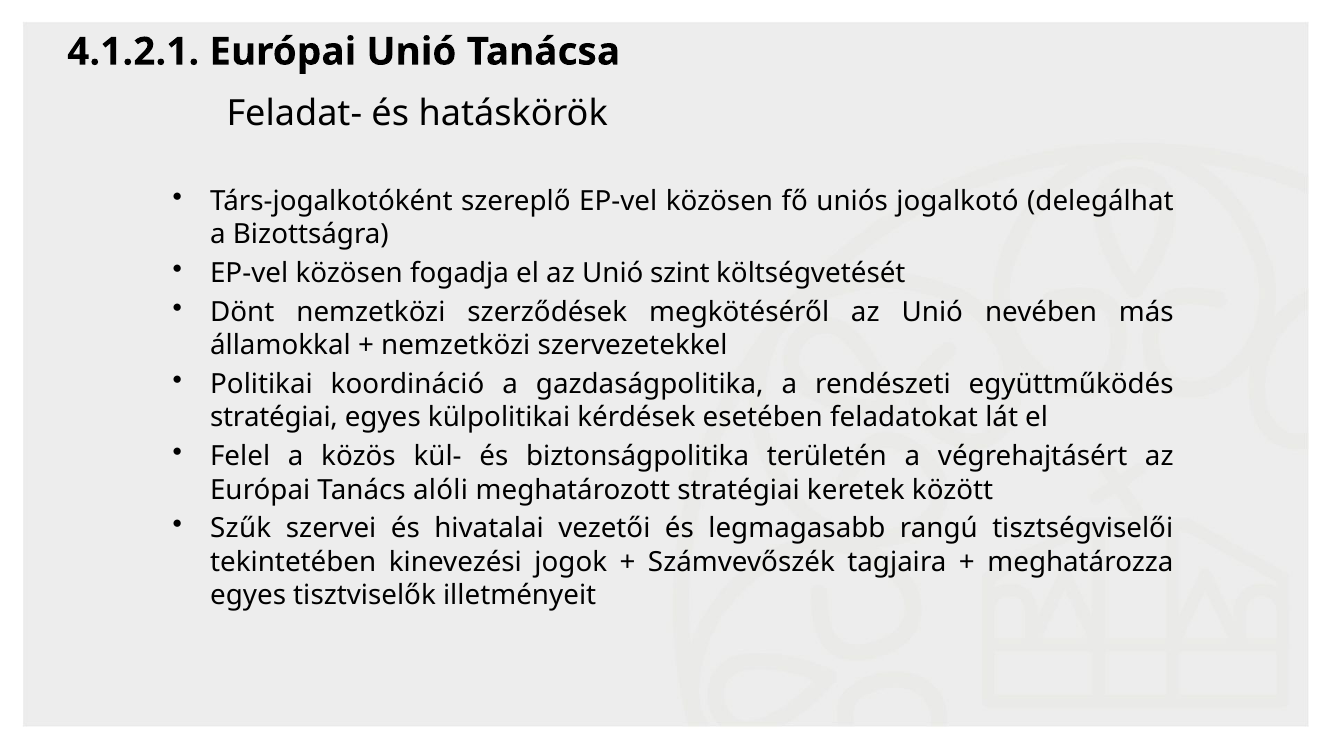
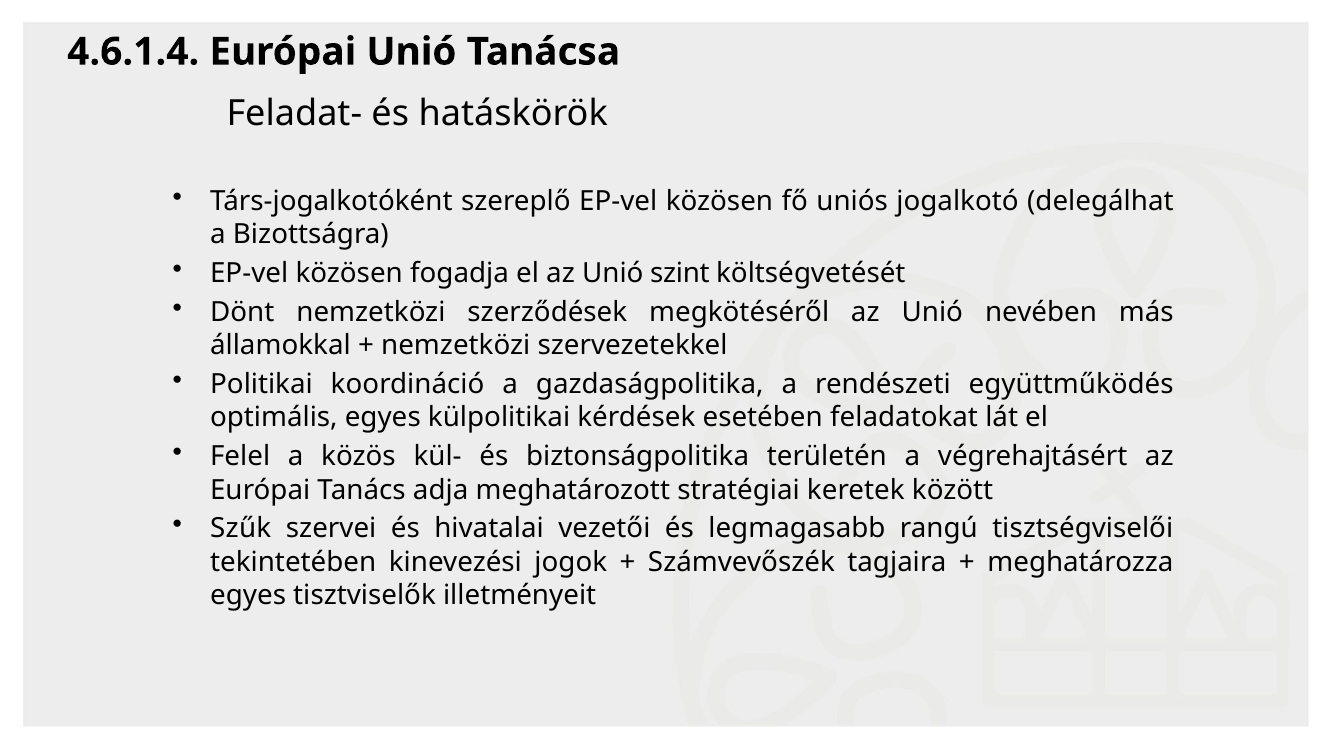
4.1.2.1: 4.1.2.1 -> 4.6.1.4 (133, 52)
stratégiai: stratégiai -> optimális (274, 418)
alóli: alóli -> adja (441, 490)
